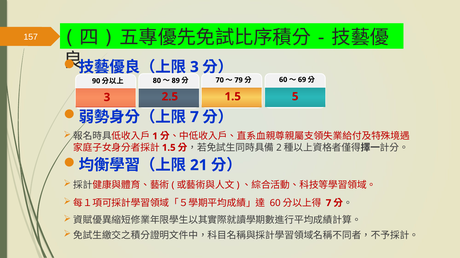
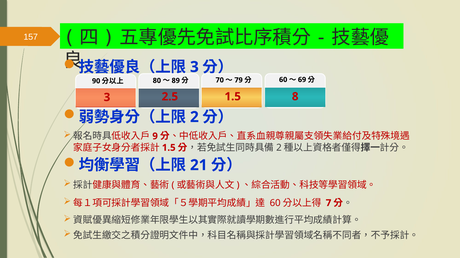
5: 5 -> 8 (295, 97)
7: 7 -> 2 (194, 117)
1: 1 -> 9 (155, 137)
